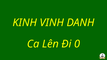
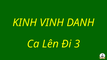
0: 0 -> 3 (77, 44)
